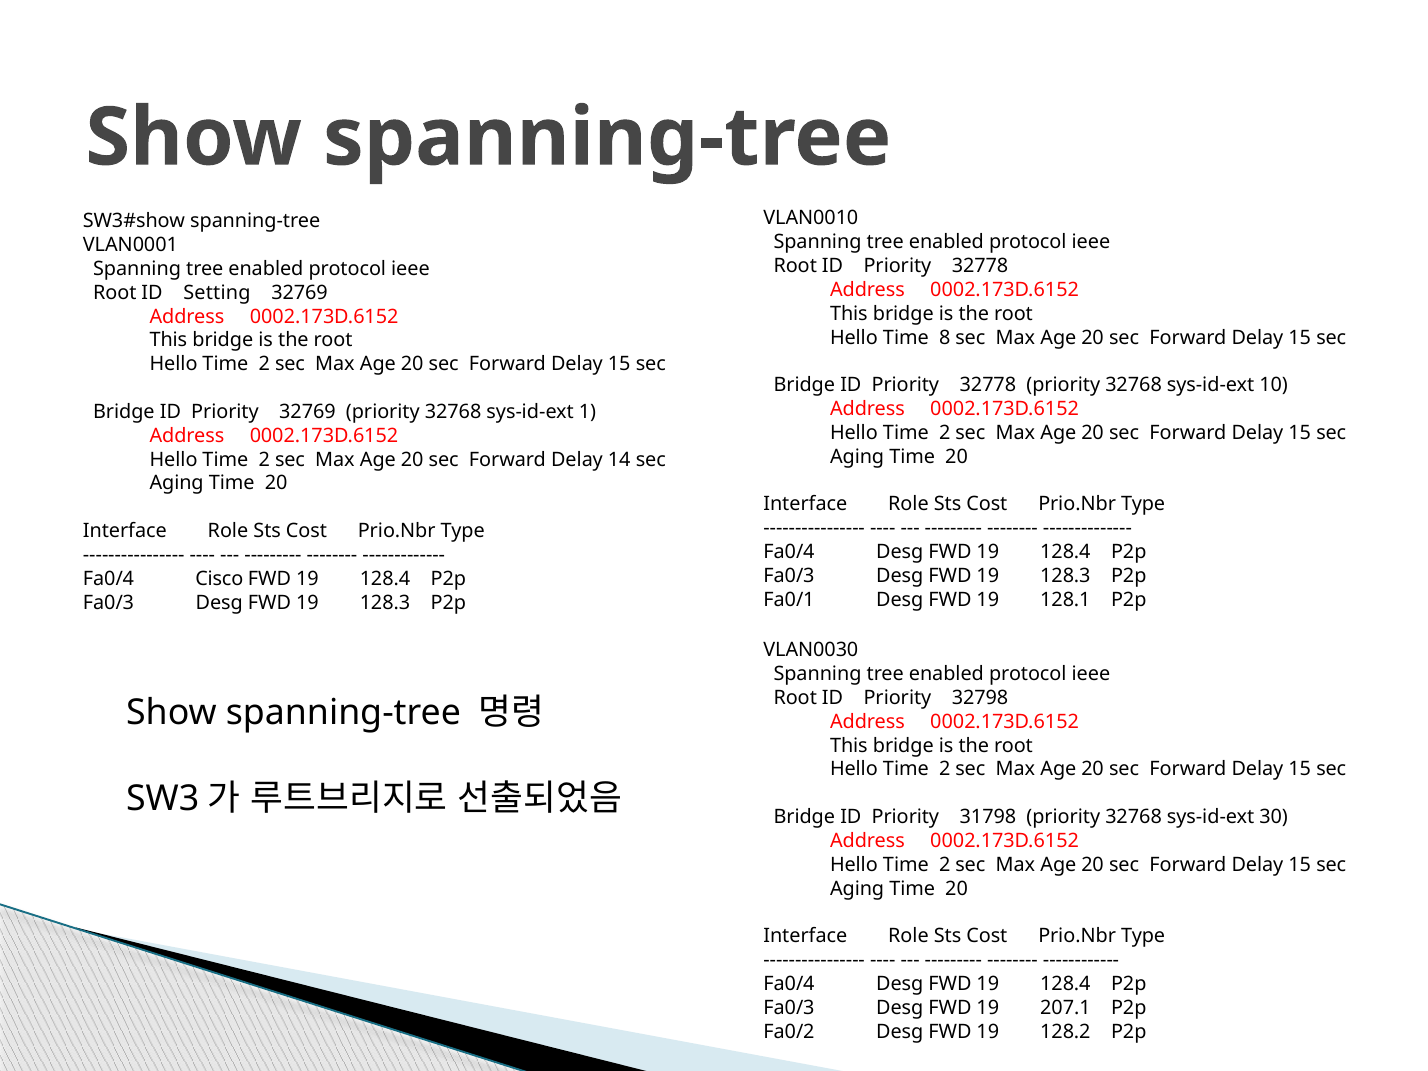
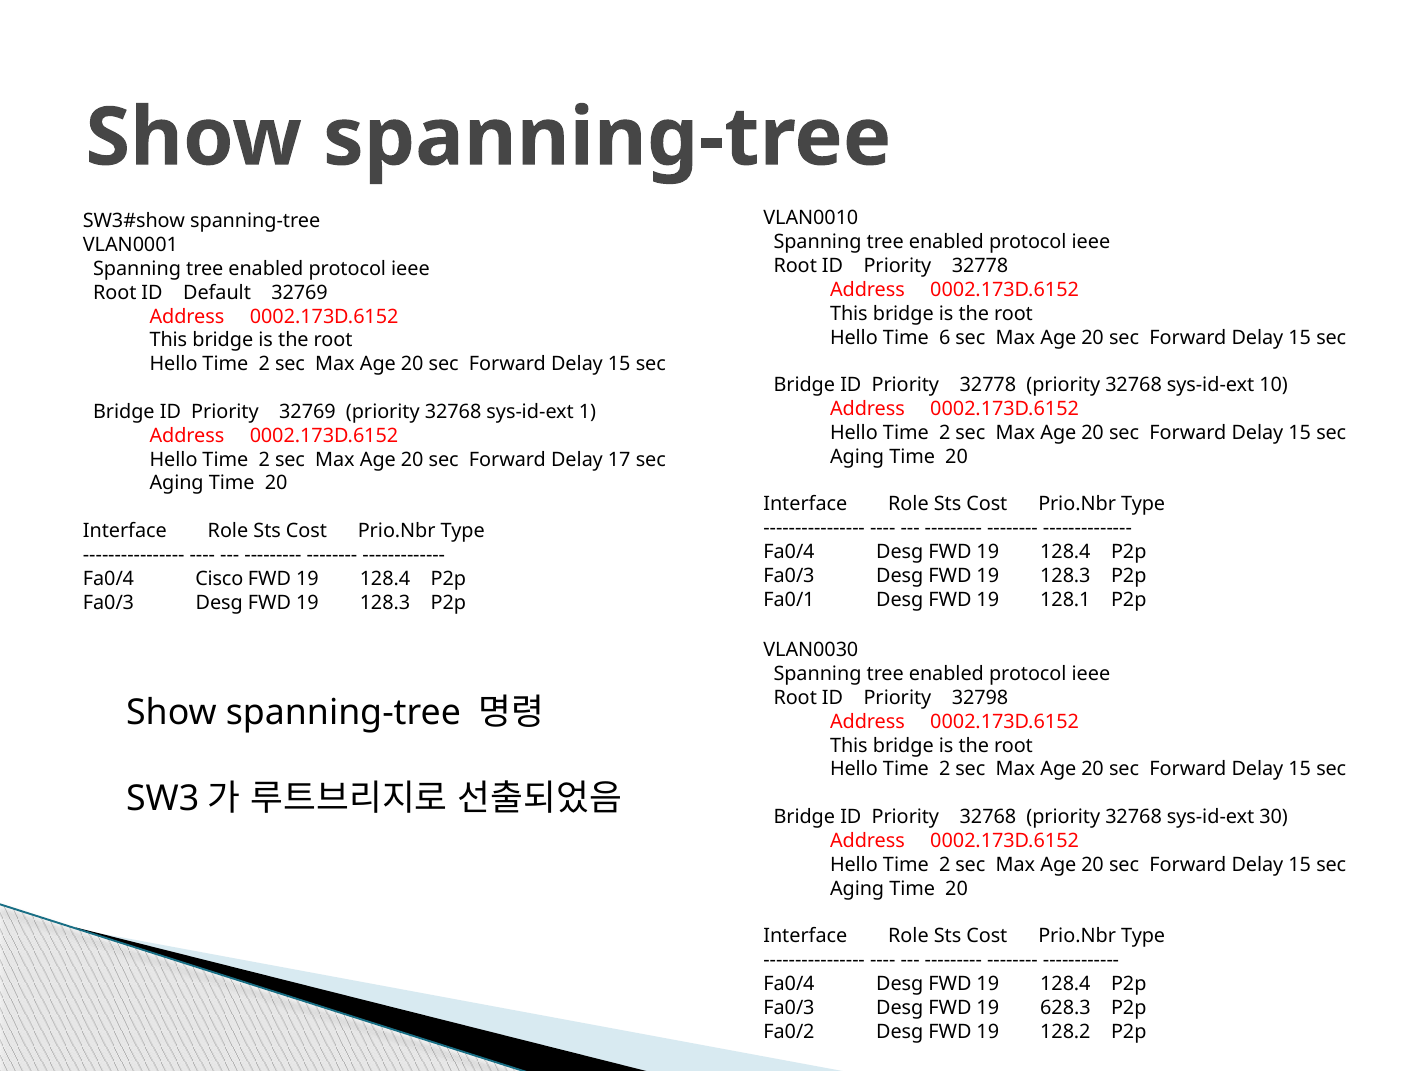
Setting: Setting -> Default (217, 293)
8: 8 -> 6 (945, 338)
14: 14 -> 17 (619, 460)
ID Priority 31798: 31798 -> 32768 (988, 817)
207.1: 207.1 -> 628.3 (1065, 1008)
